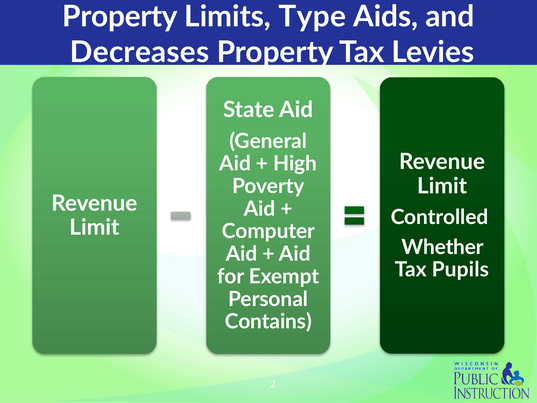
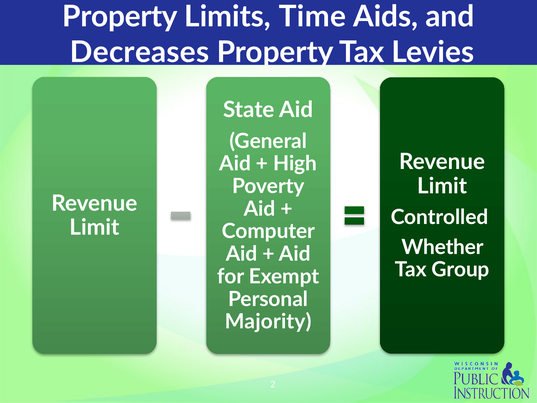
Type: Type -> Time (312, 17)
Pupils: Pupils -> Group (461, 270)
Contains: Contains -> Majority (268, 322)
